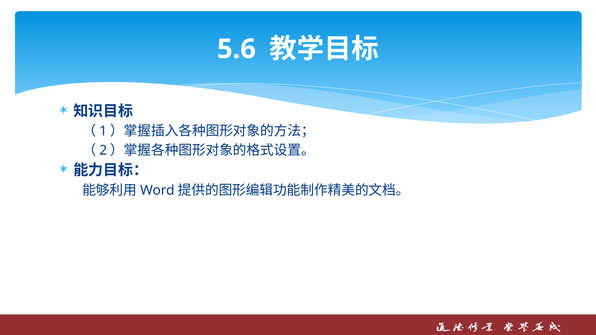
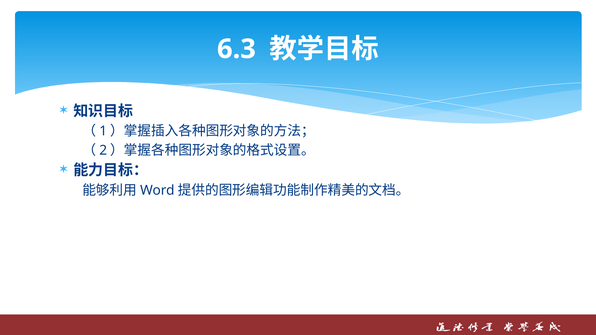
5.6: 5.6 -> 6.3 (236, 49)
